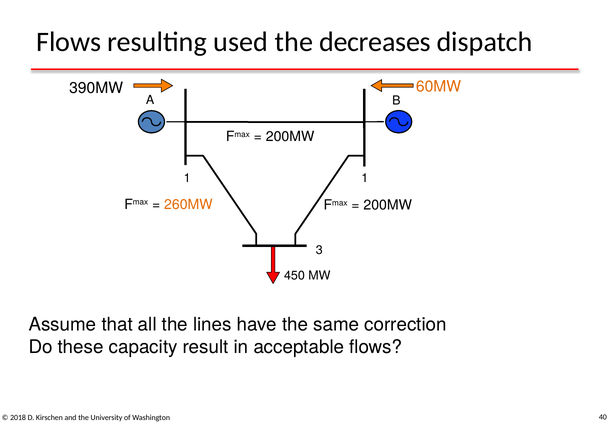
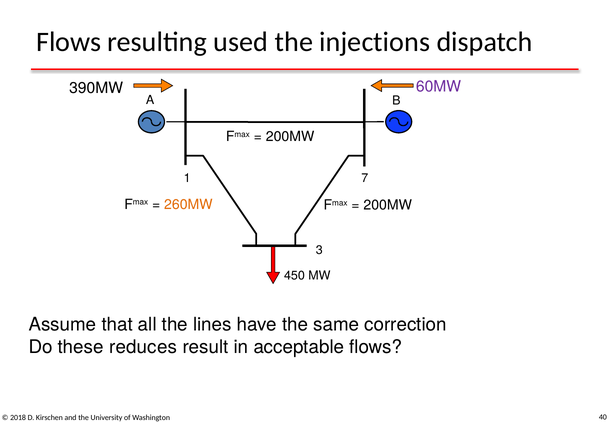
decreases: decreases -> injections (375, 42)
60MW colour: orange -> purple (439, 87)
1 1: 1 -> 7 (365, 178)
capacity: capacity -> reduces (143, 348)
